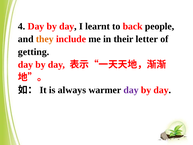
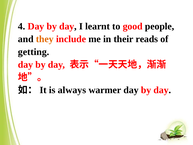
back: back -> good (133, 26)
letter: letter -> reads (147, 39)
day colour: purple -> black (131, 90)
